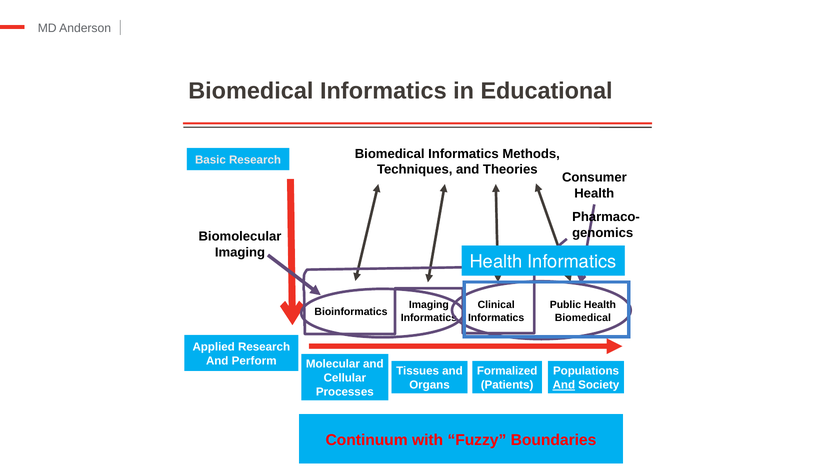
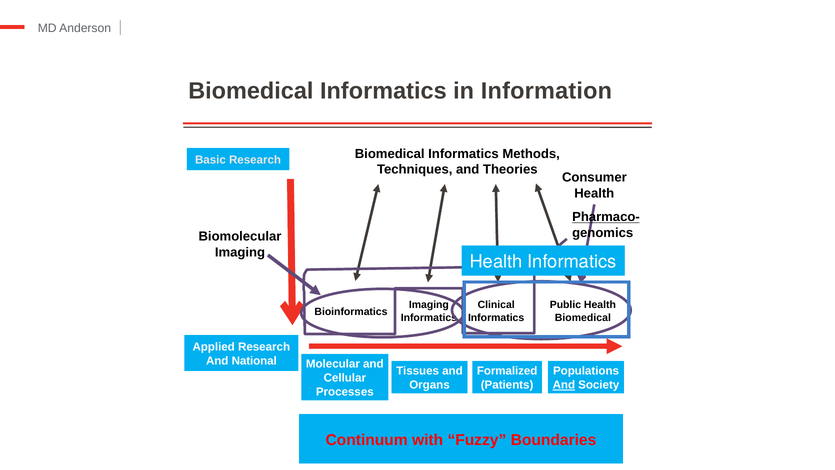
Educational: Educational -> Information (546, 91)
Pharmaco- underline: none -> present (606, 217)
Perform: Perform -> National (254, 361)
